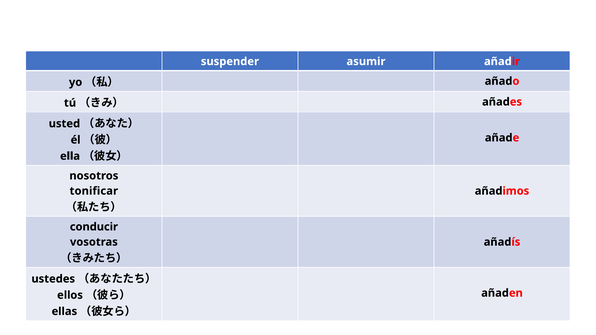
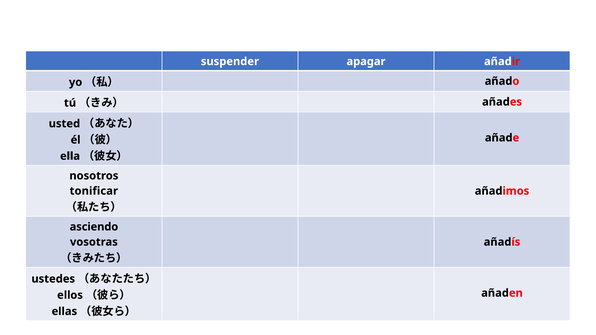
asumir: asumir -> apagar (366, 61)
conducir: conducir -> asciendo (94, 227)
